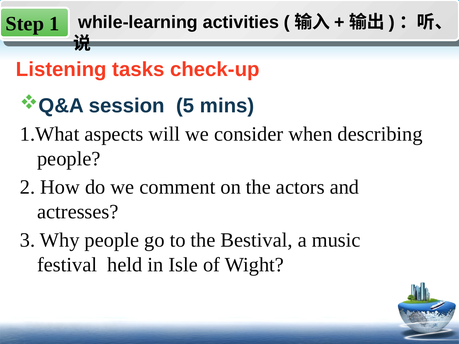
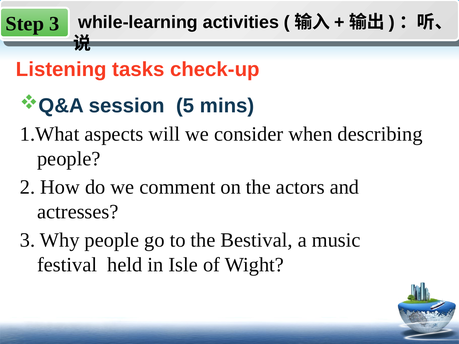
Step 1: 1 -> 3 (54, 24)
